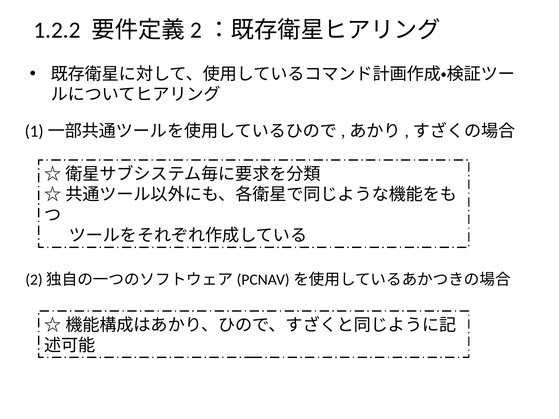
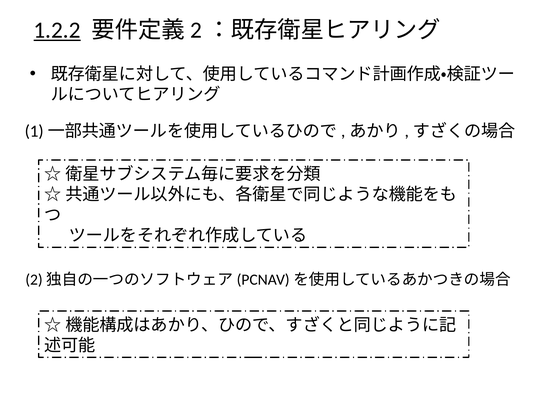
1.2.2 underline: none -> present (57, 30)
